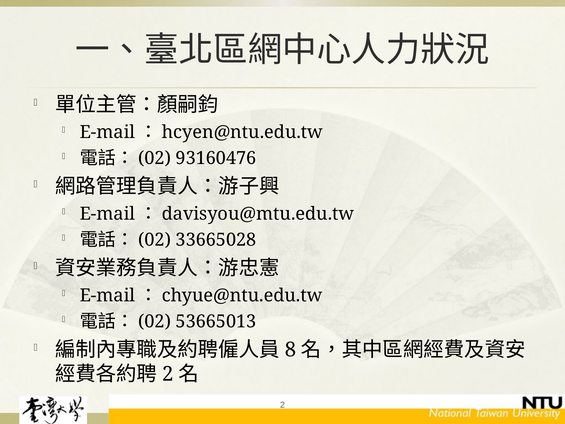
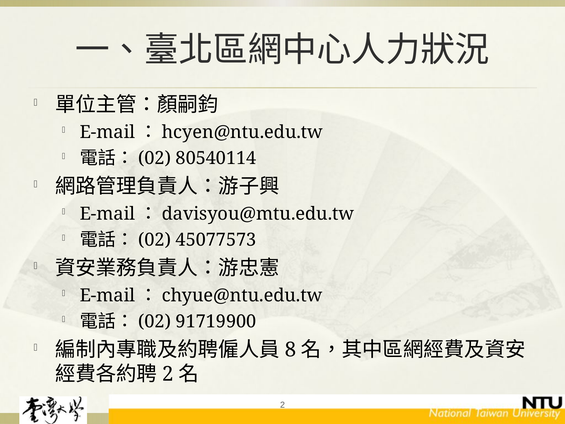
93160476: 93160476 -> 80540114 (216, 158)
33665028: 33665028 -> 45077573 (216, 240)
53665013: 53665013 -> 91719900 (216, 321)
